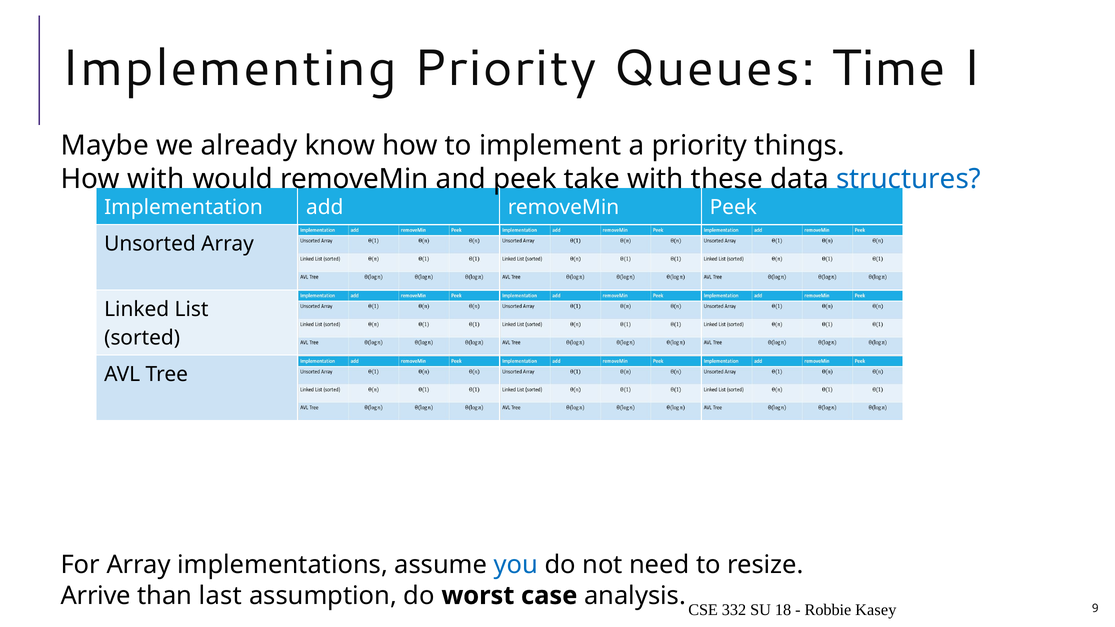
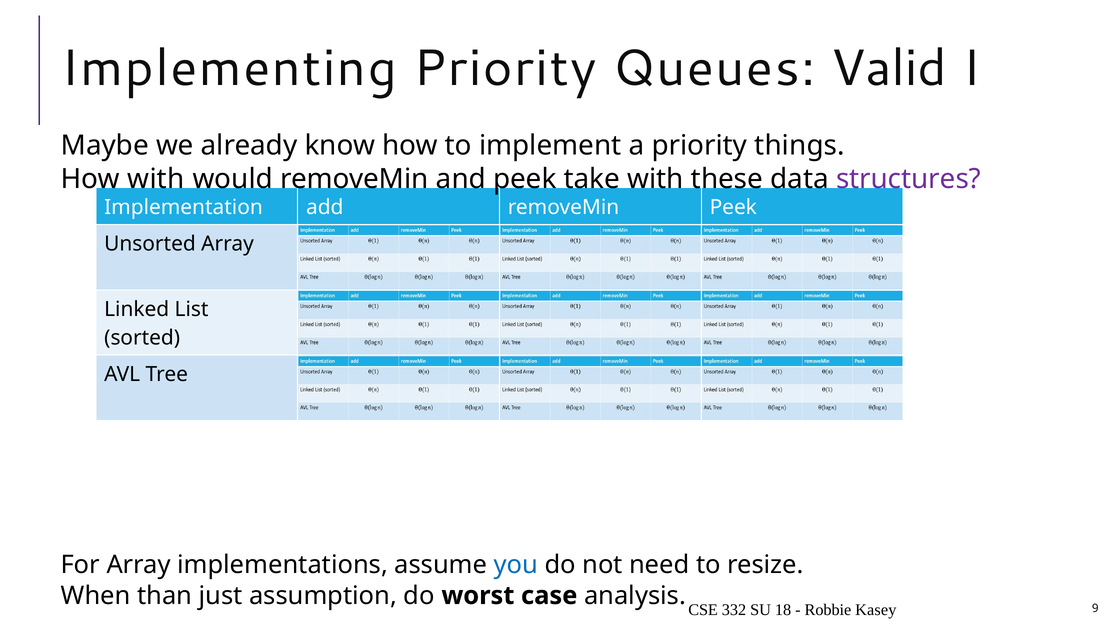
Time: Time -> Valid (889, 68)
structures colour: blue -> purple (909, 179)
Arrive: Arrive -> When (96, 596)
last: last -> just (221, 596)
